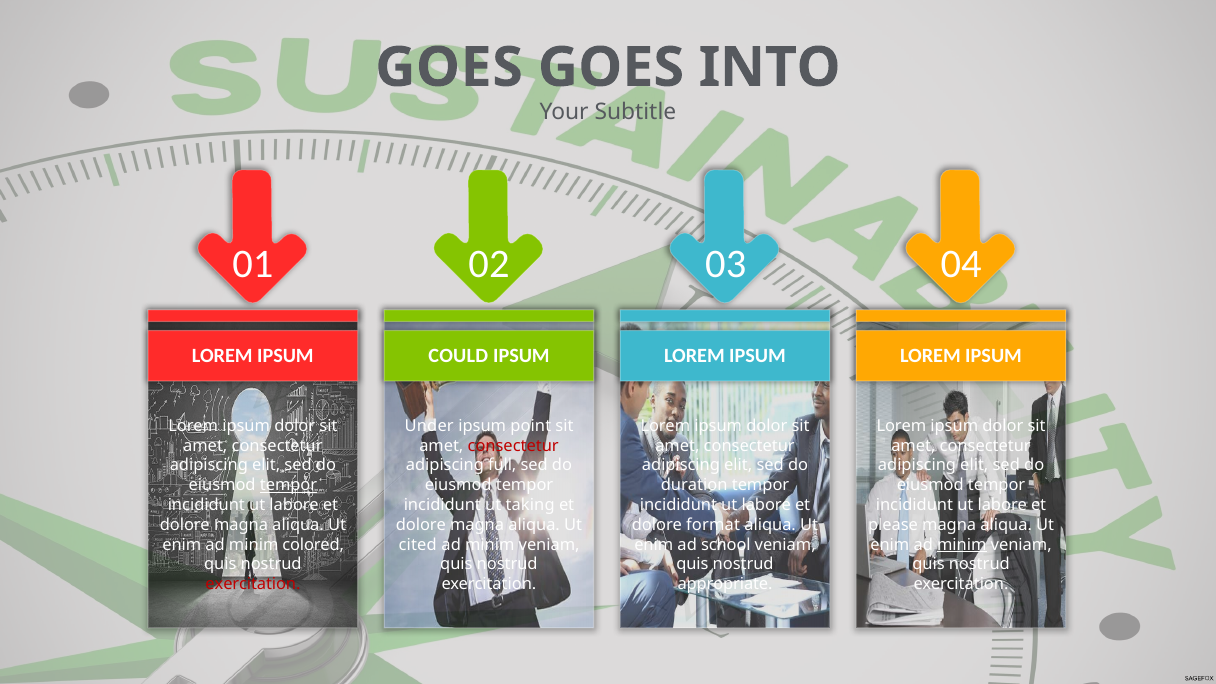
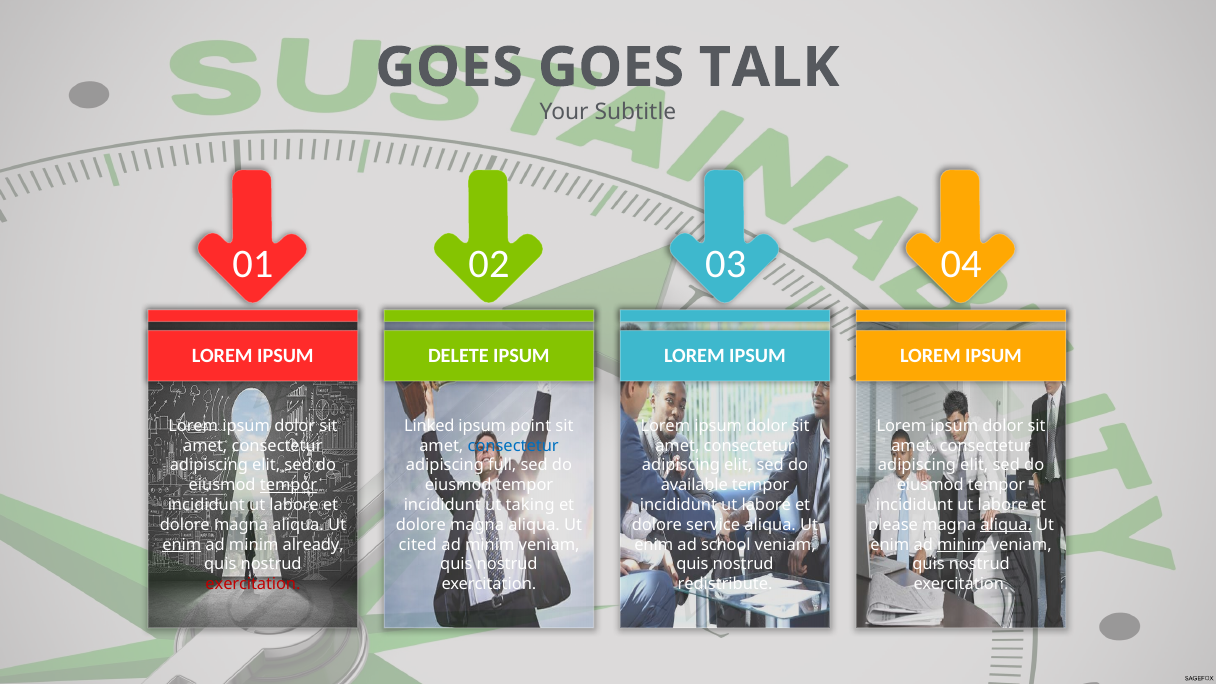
INTO: INTO -> TALK (769, 68)
COULD: COULD -> DELETE (458, 356)
Under: Under -> Linked (429, 426)
consectetur colour: red -> blue (513, 446)
duration: duration -> available (694, 485)
format: format -> service (713, 525)
aliqua underline: none -> present (1006, 525)
enim underline: none -> present (182, 545)
colored: colored -> already (313, 545)
appropriate: appropriate -> redistribute (725, 584)
